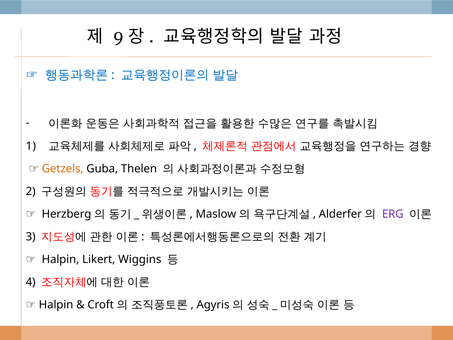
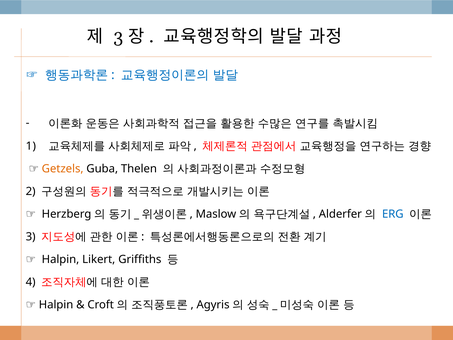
9: 9 -> 3 (118, 37)
ERG colour: purple -> blue (393, 214)
Wiggins: Wiggins -> Griffiths (140, 259)
